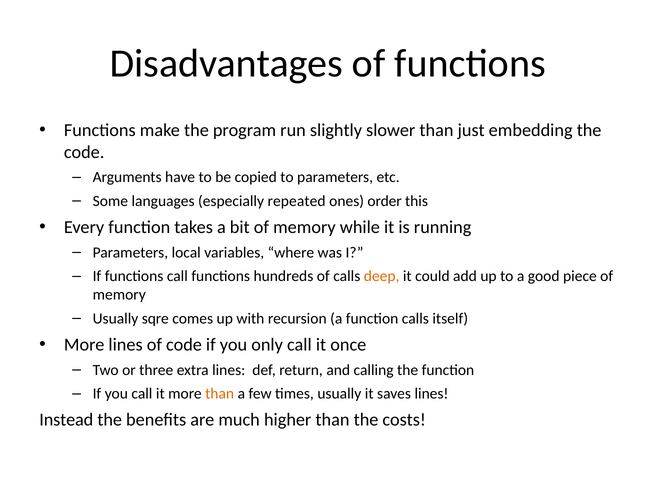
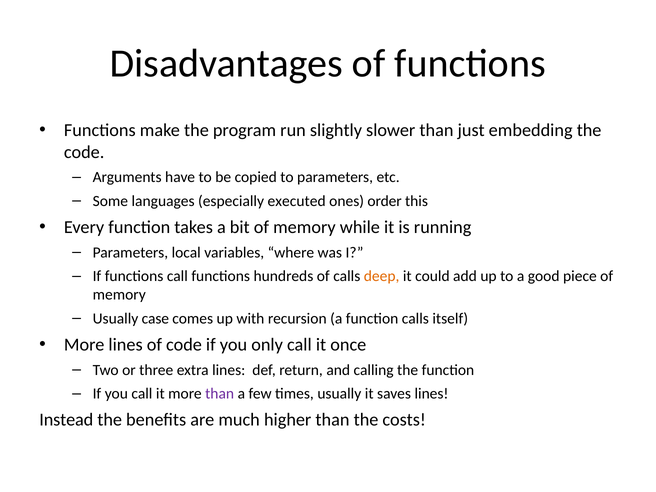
repeated: repeated -> executed (297, 201)
sqre: sqre -> case (155, 318)
than colour: orange -> purple (220, 394)
